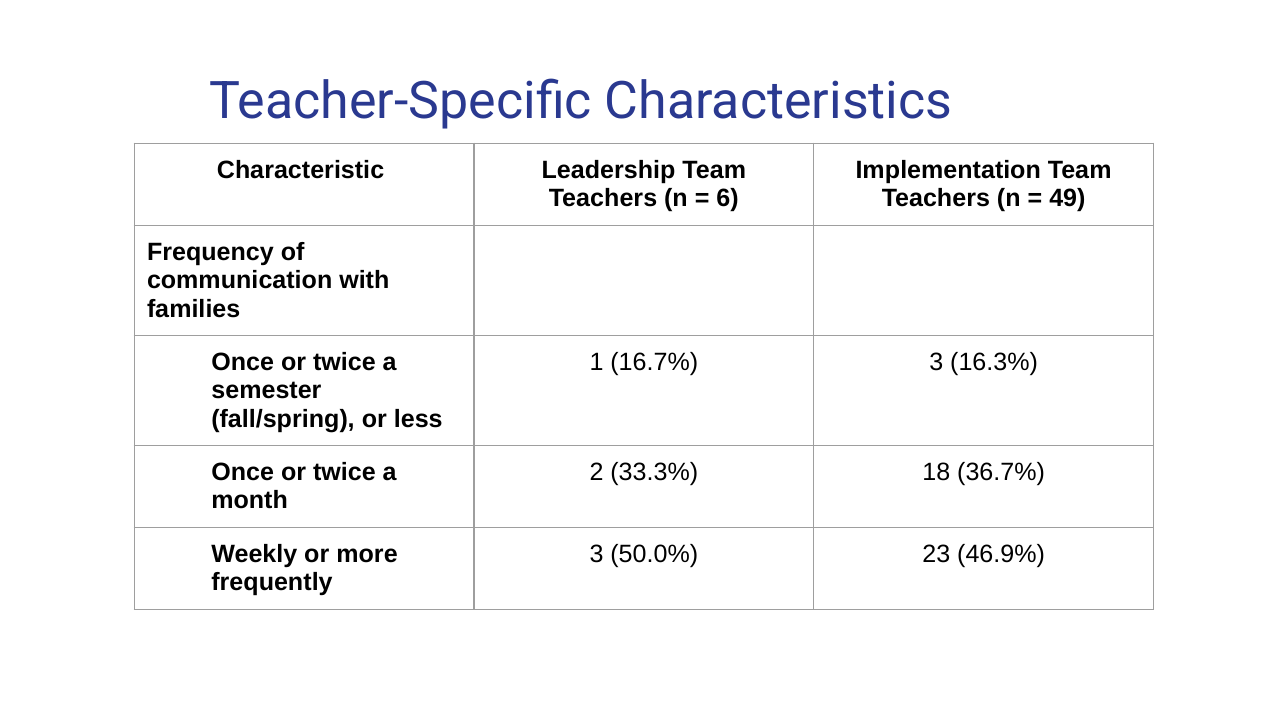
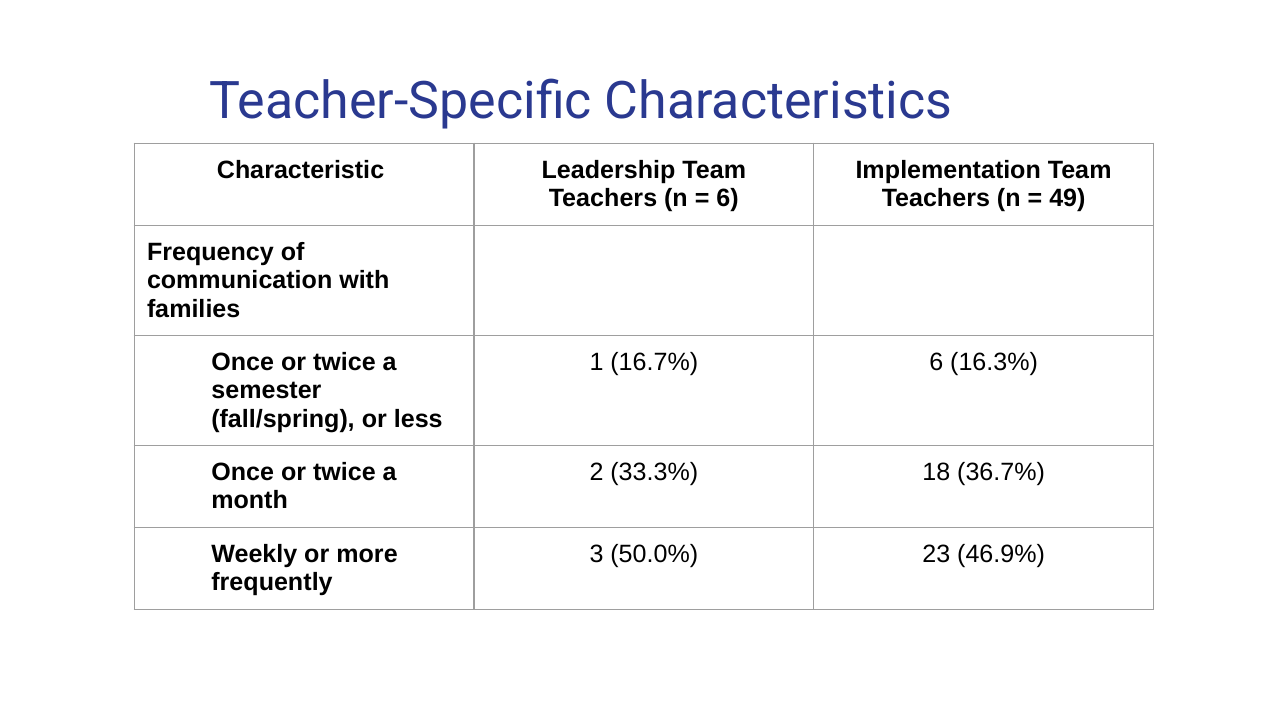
16.7% 3: 3 -> 6 (936, 363)
